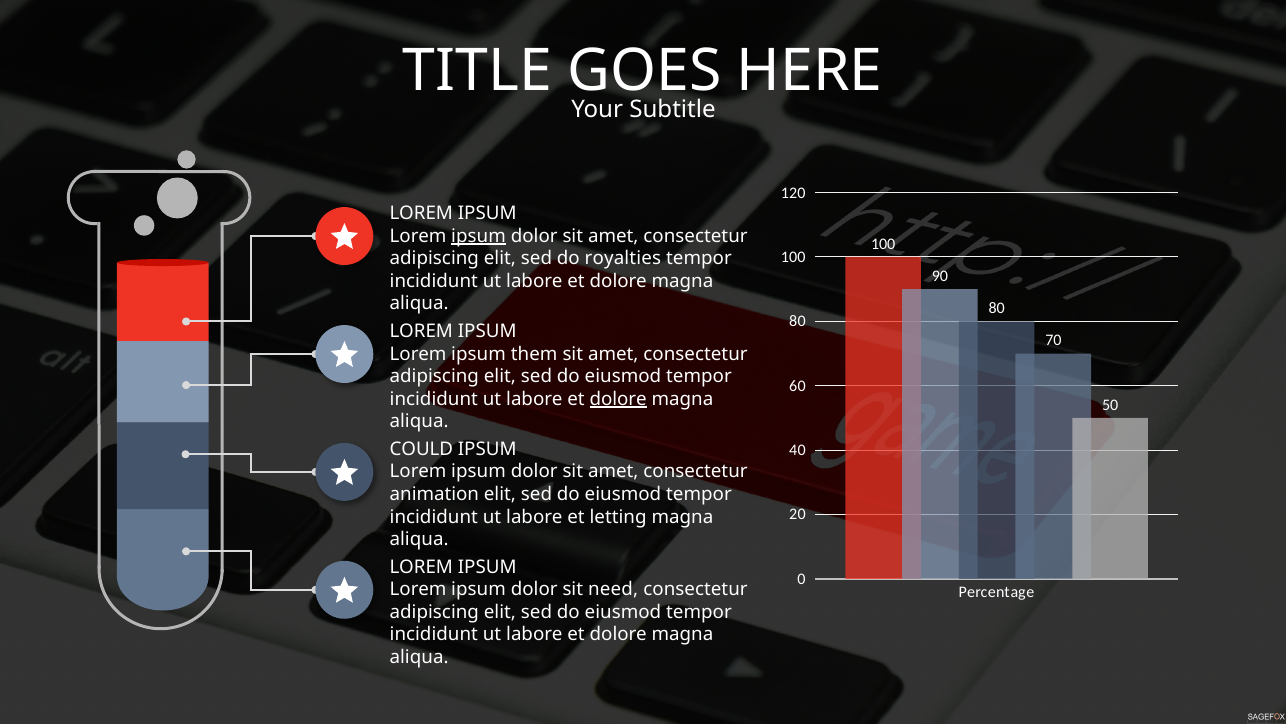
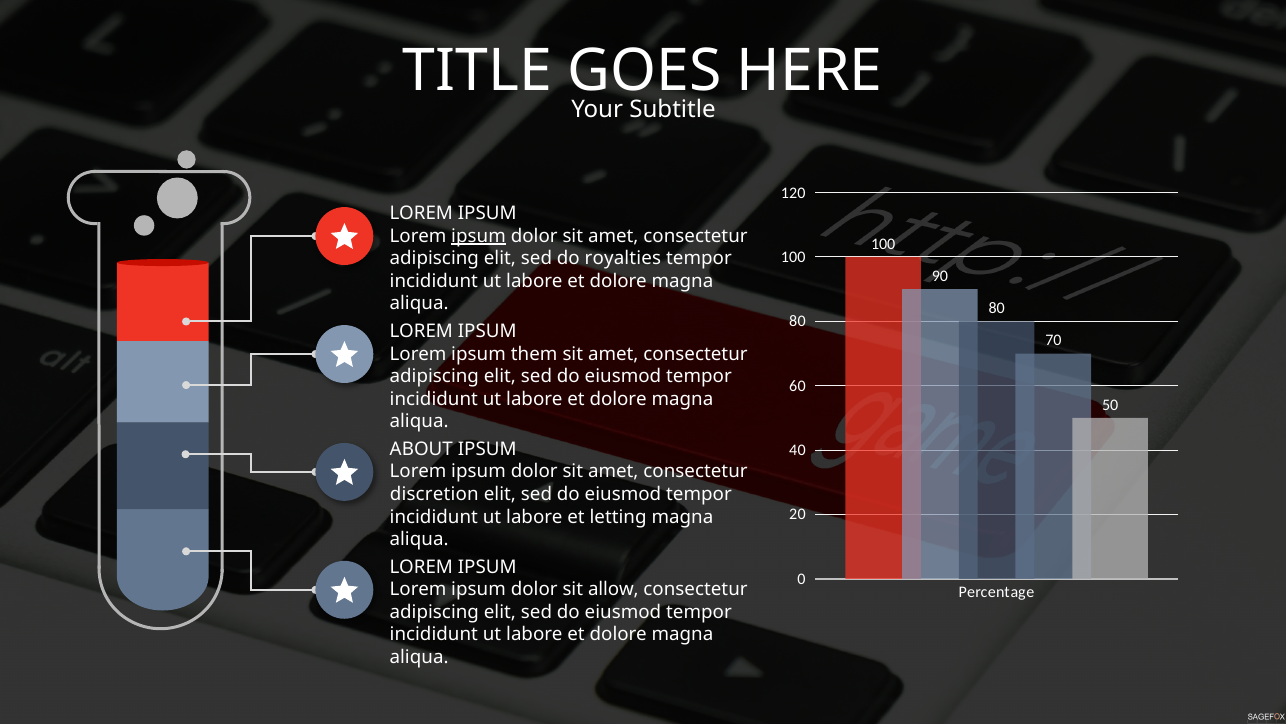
dolore underline: present -> none (618, 399)
COULD: COULD -> ABOUT (421, 449)
animation: animation -> discretion (434, 494)
need: need -> allow (613, 589)
